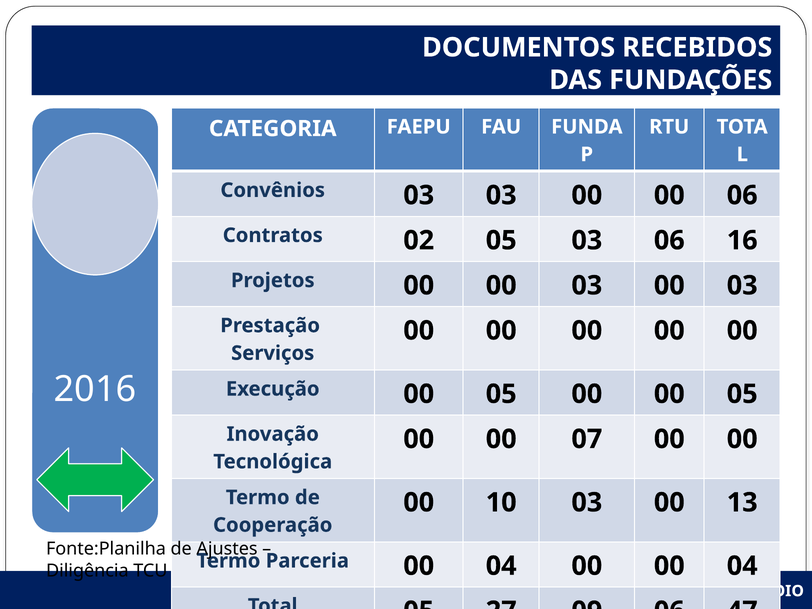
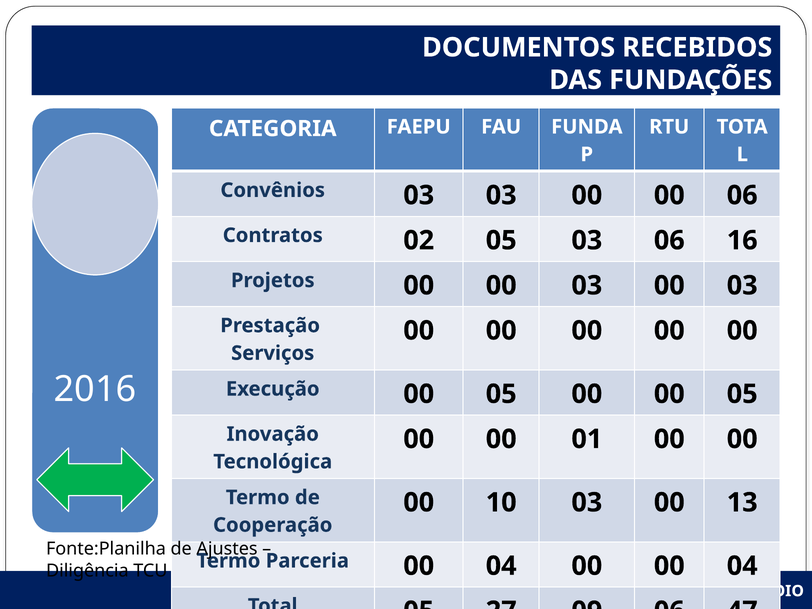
07: 07 -> 01 (587, 439)
